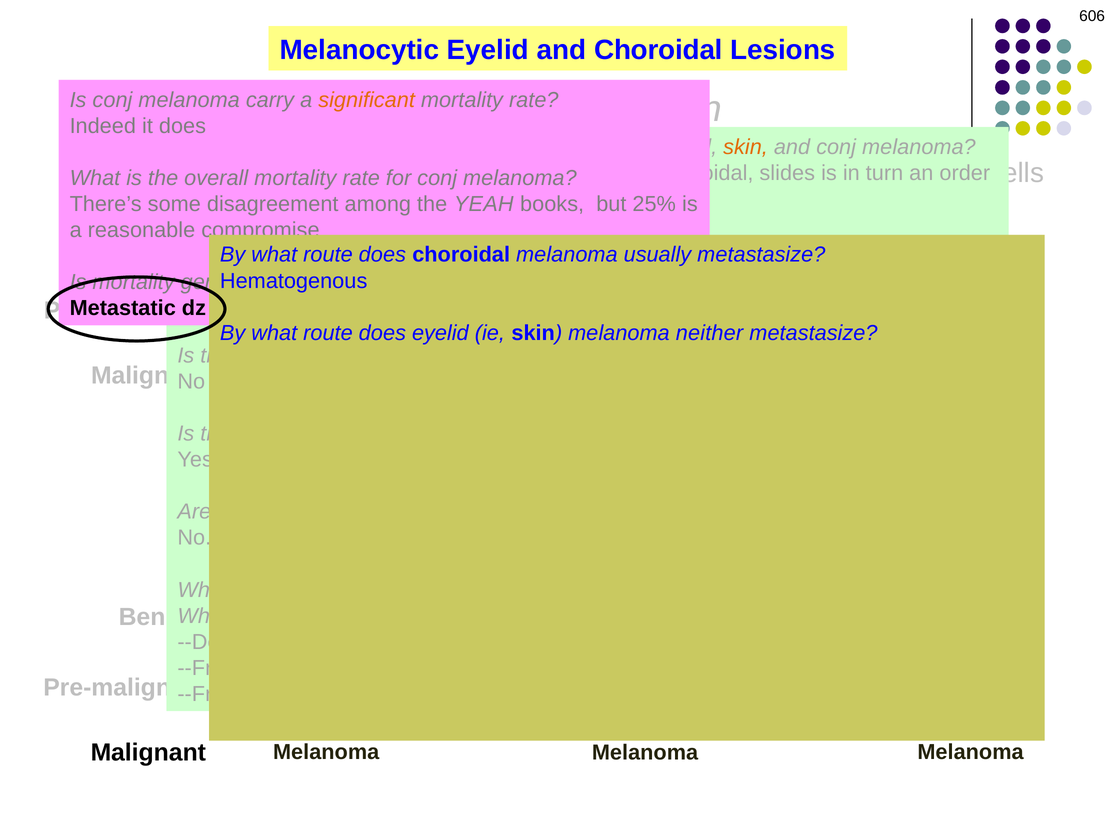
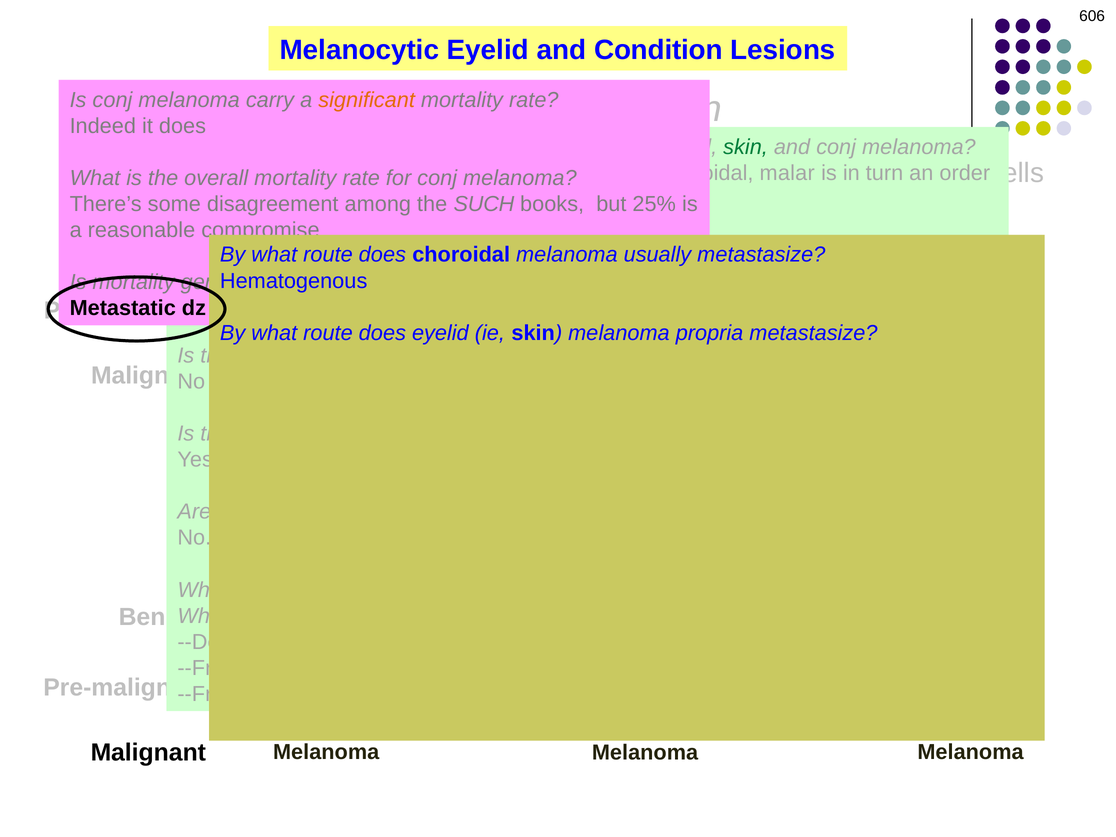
and Choroidal: Choroidal -> Condition (658, 50)
skin colour: orange -> green (746, 147)
slides: slides -> malar (787, 173)
the YEAH: YEAH -> SUCH (484, 204)
neither: neither -> propria (710, 333)
